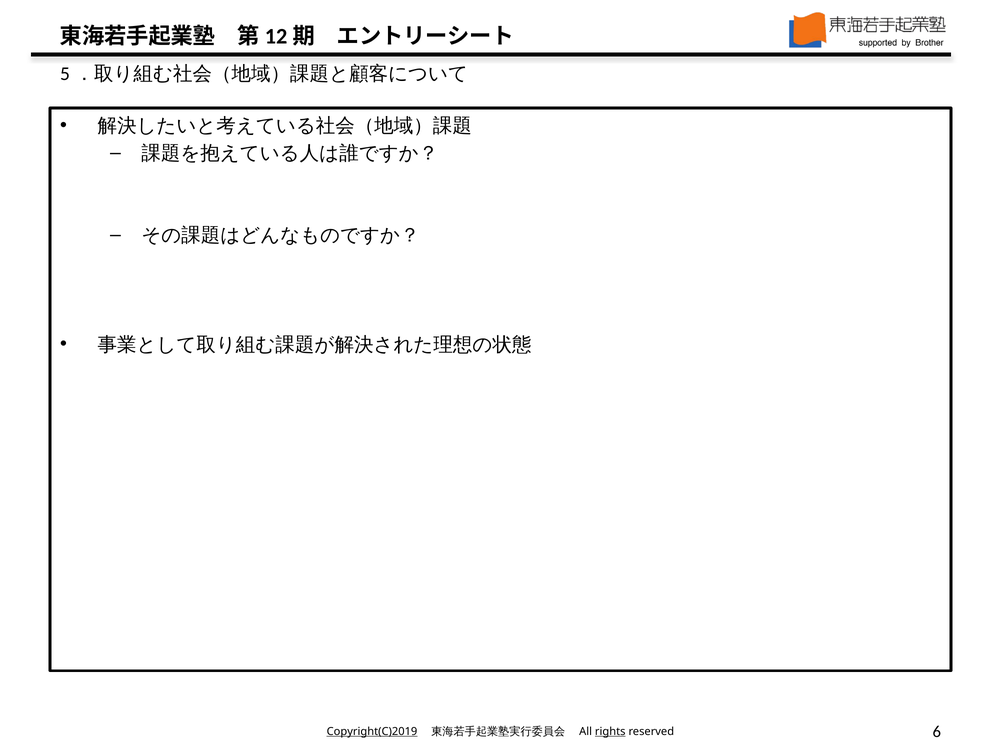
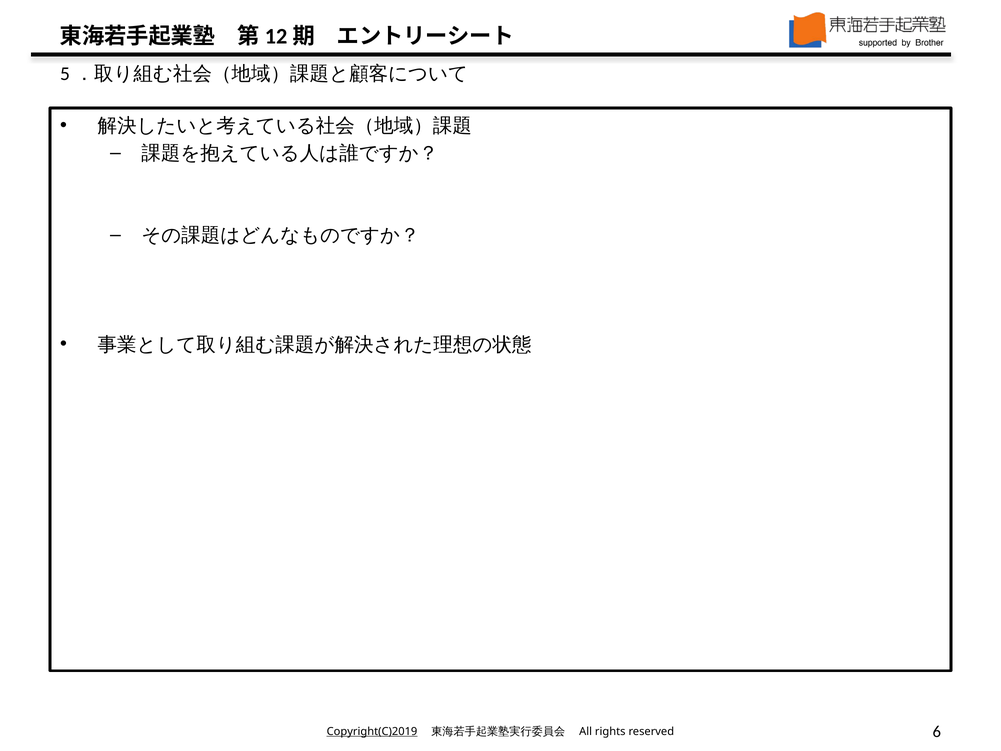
rights underline: present -> none (610, 731)
